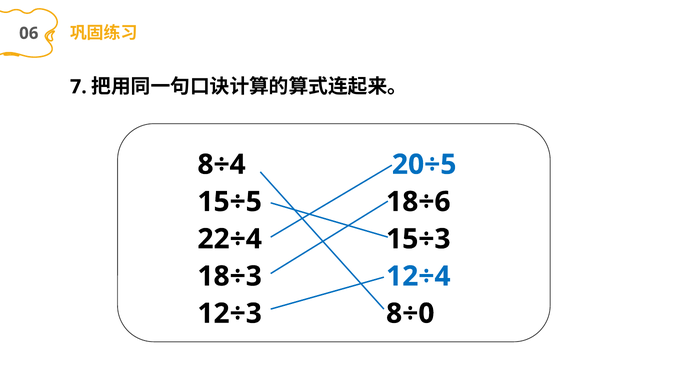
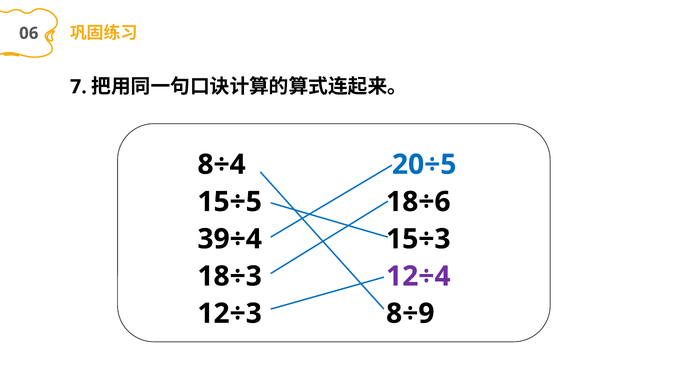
22÷4: 22÷4 -> 39÷4 (230, 239)
12÷4 colour: blue -> purple (418, 276)
8÷0: 8÷0 -> 8÷9 (410, 313)
